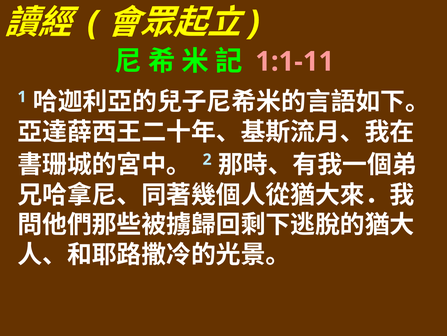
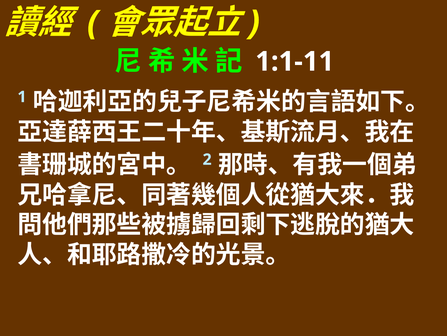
1:1-11 colour: pink -> white (295, 61)
